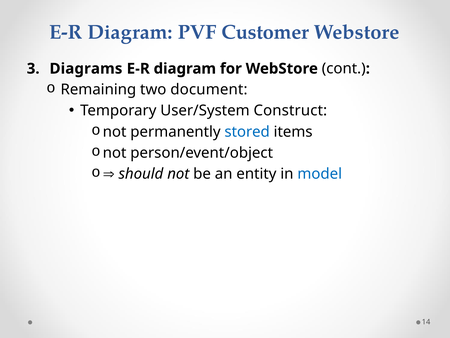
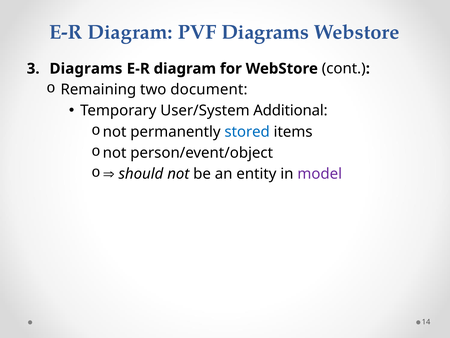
PVF Customer: Customer -> Diagrams (265, 32)
Construct: Construct -> Additional (290, 111)
model colour: blue -> purple (320, 174)
